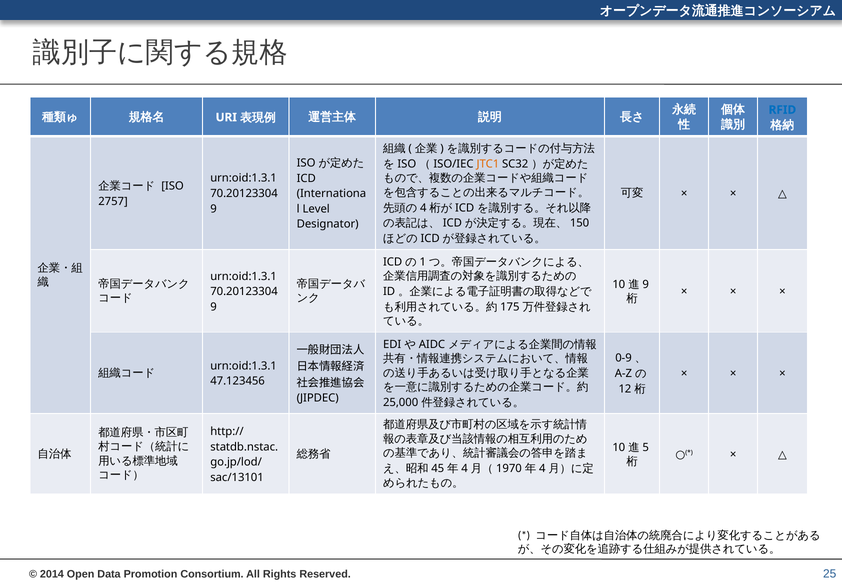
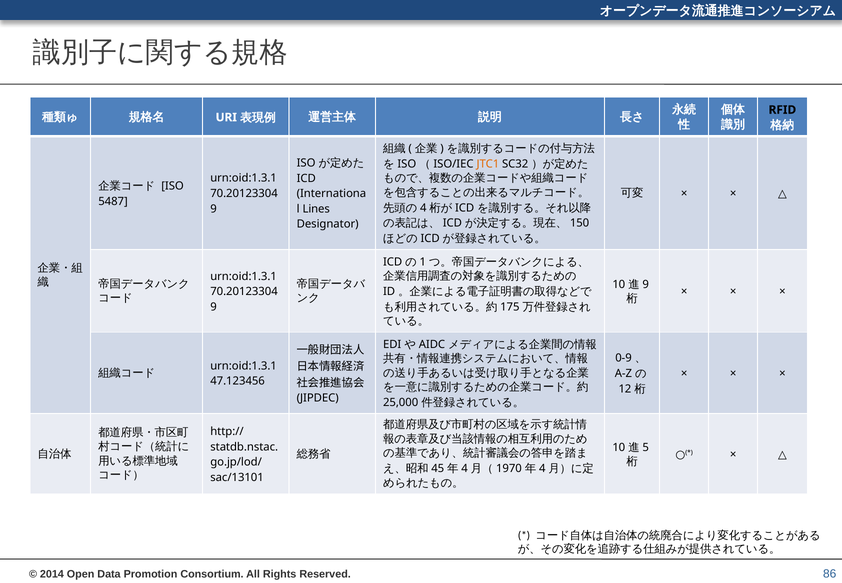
RFID colour: blue -> black (782, 110)
2757: 2757 -> 5487 (113, 201)
Level: Level -> Lines (316, 209)
25: 25 -> 86 (830, 574)
